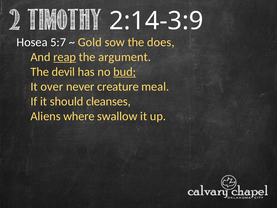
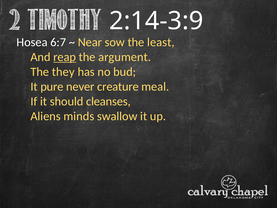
5:7: 5:7 -> 6:7 (58, 42)
Gold: Gold -> Near (90, 42)
does: does -> least (161, 42)
devil: devil -> they (63, 72)
bud underline: present -> none (125, 72)
over: over -> pure (52, 86)
where: where -> minds (79, 116)
